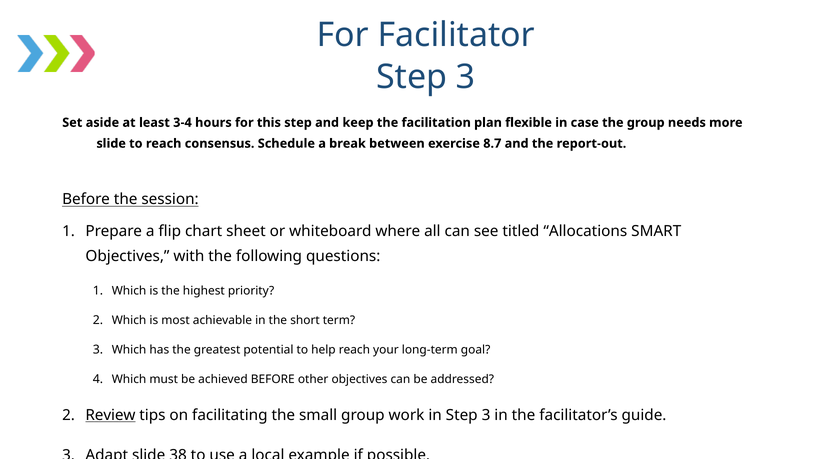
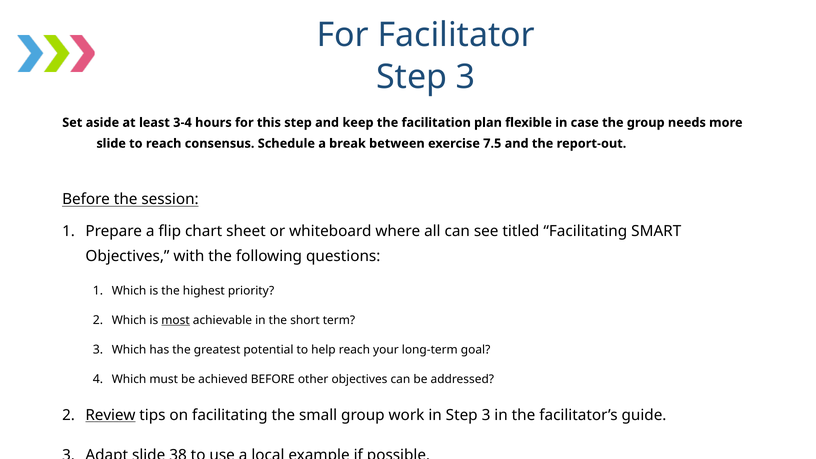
8.7: 8.7 -> 7.5 (492, 144)
titled Allocations: Allocations -> Facilitating (585, 231)
most underline: none -> present (176, 320)
